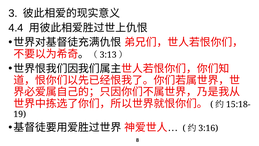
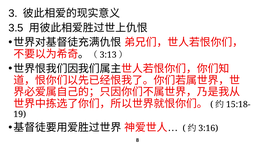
4.4: 4.4 -> 3.5 (16, 28)
